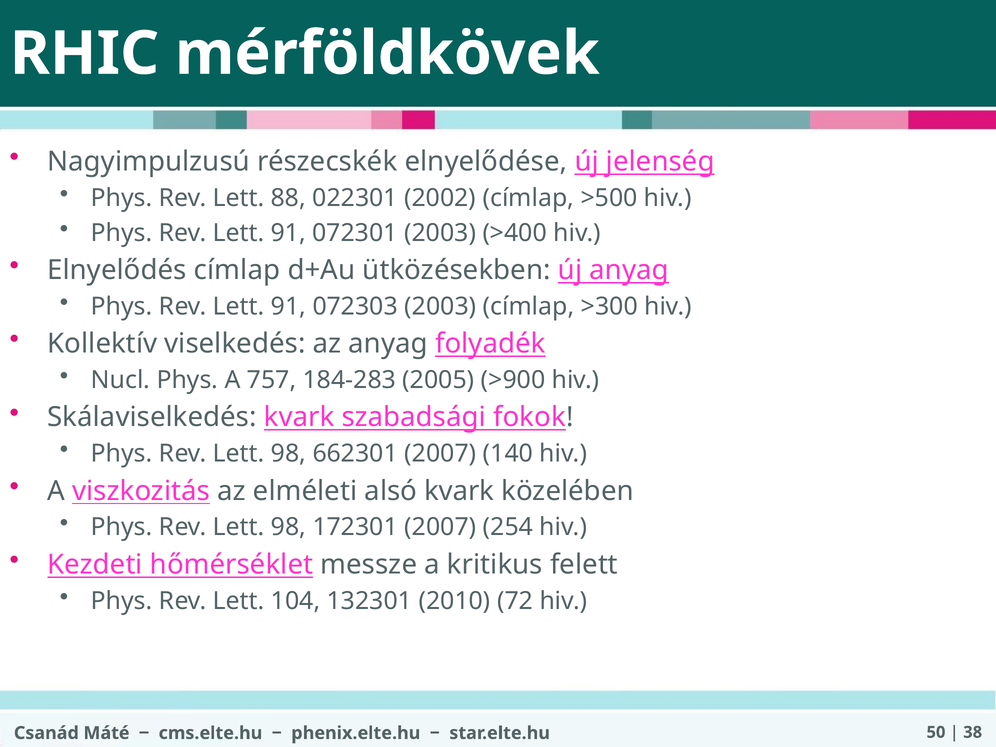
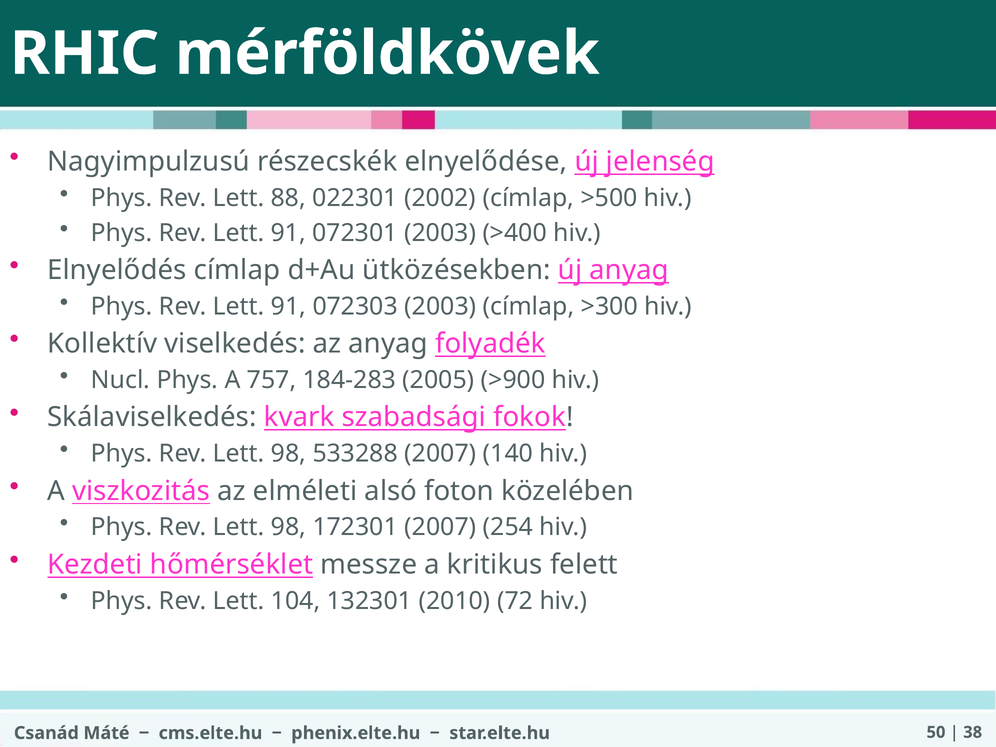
662301: 662301 -> 533288 (355, 454)
alsó kvark: kvark -> foton (459, 491)
